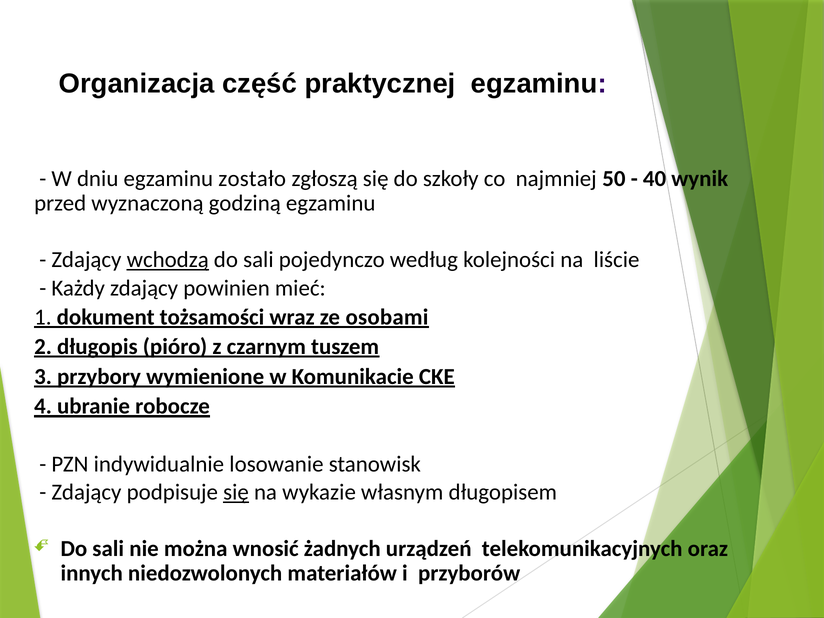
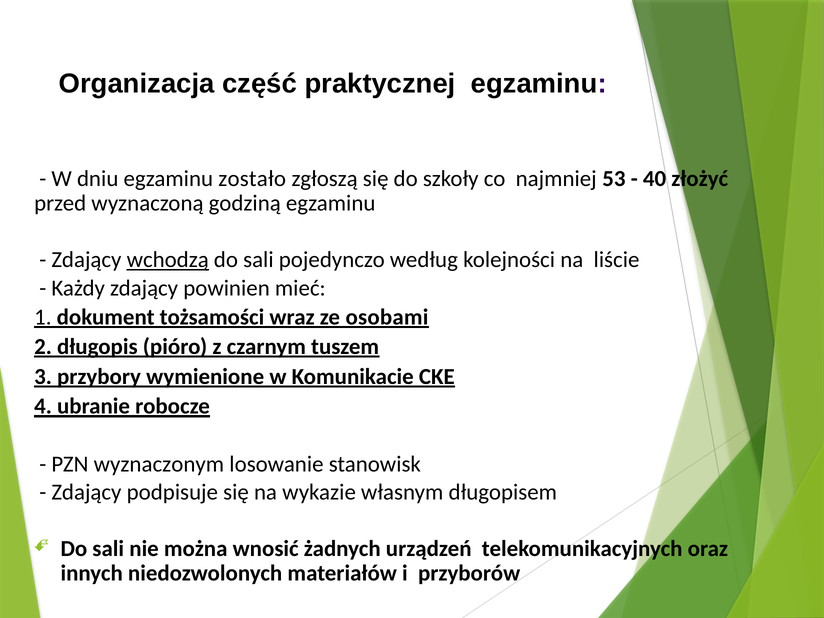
50: 50 -> 53 (614, 179)
wynik: wynik -> złożyć (700, 179)
indywidualnie: indywidualnie -> wyznaczonym (159, 464)
się underline: present -> none (236, 492)
